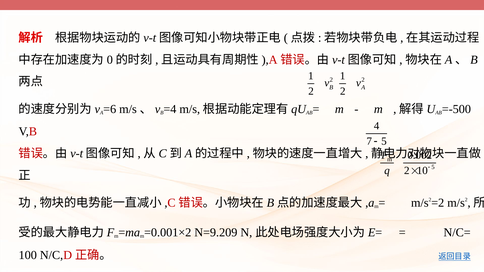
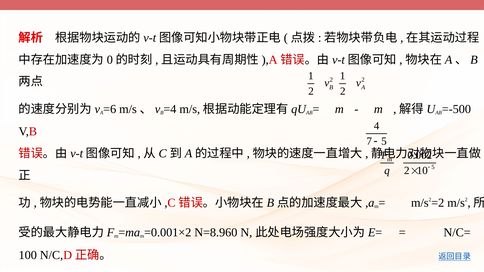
N=9.209: N=9.209 -> N=8.960 (216, 233)
